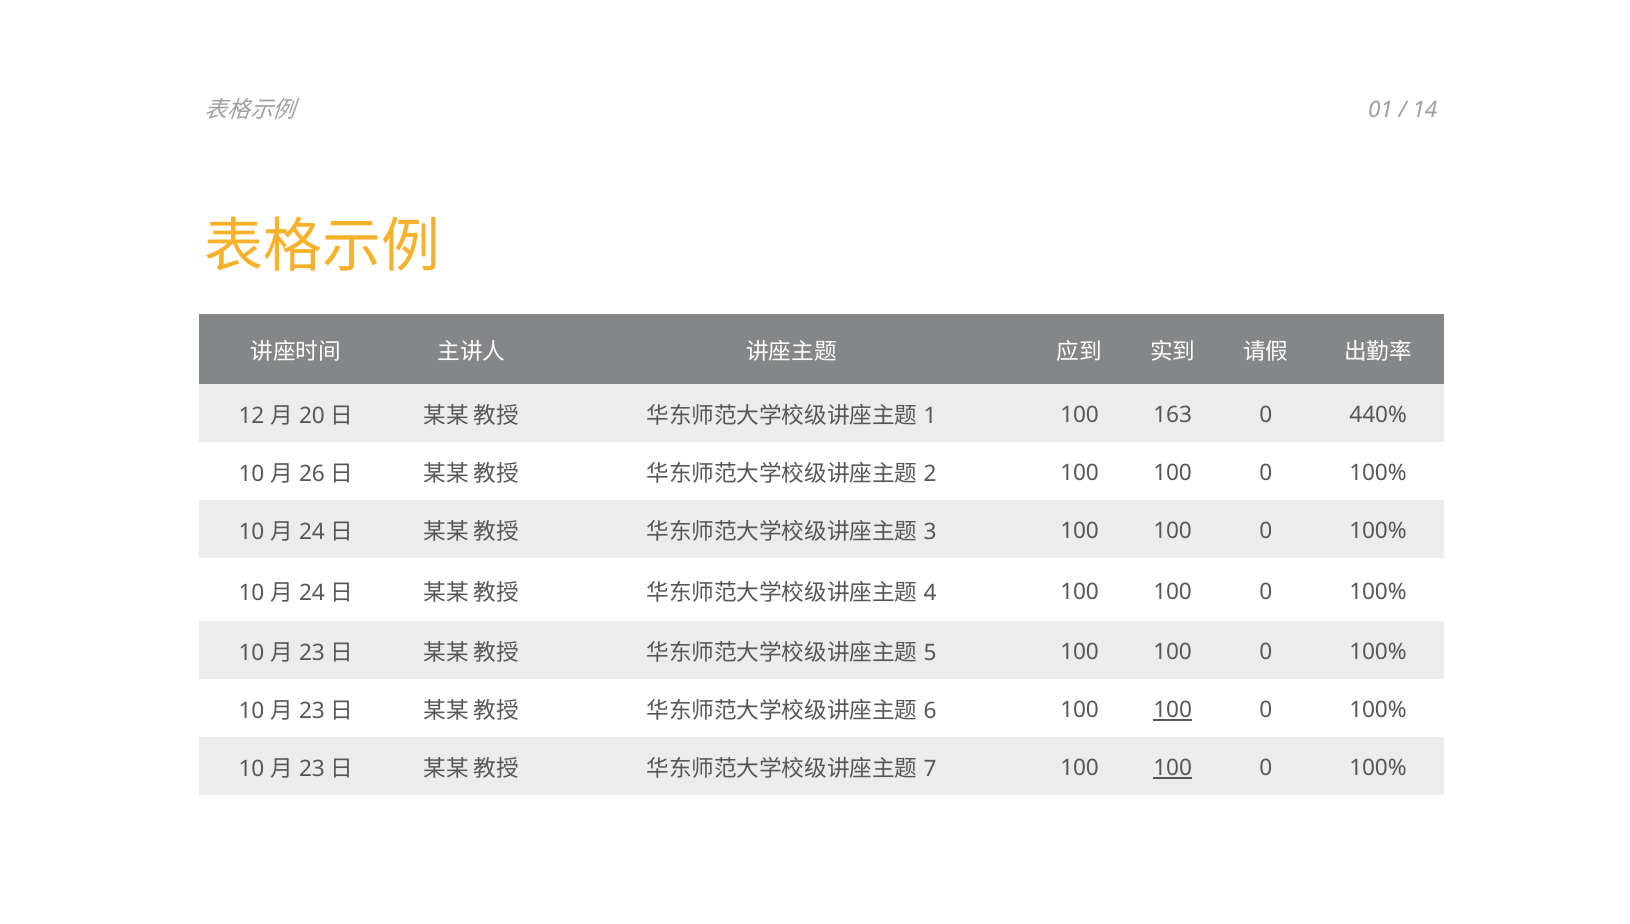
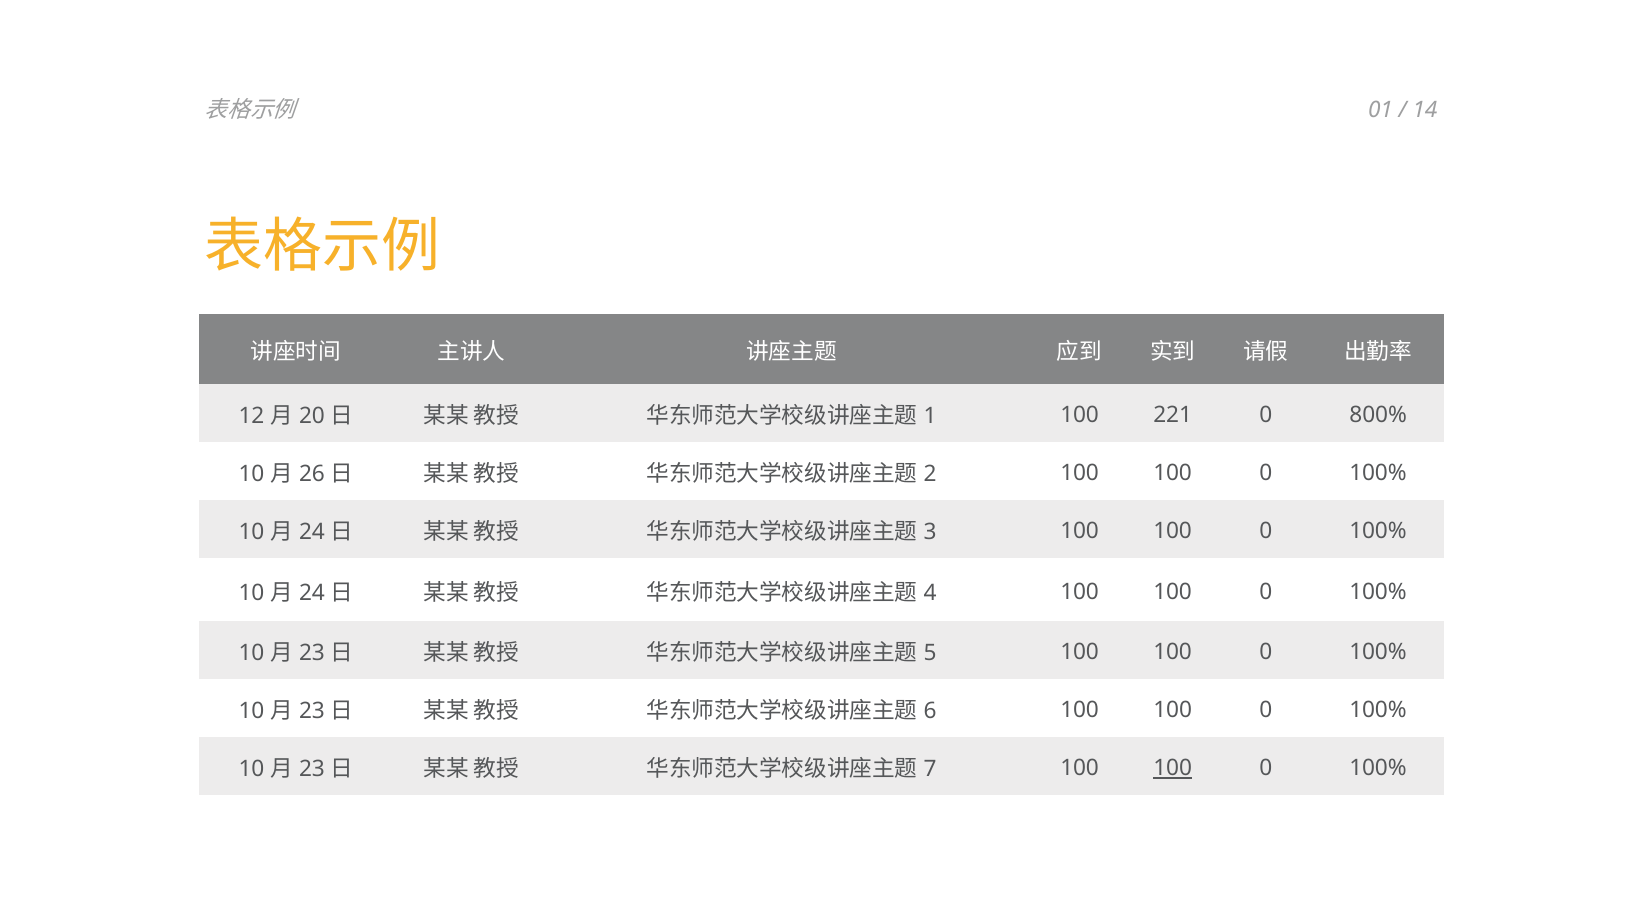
163: 163 -> 221 (1173, 415)
440%: 440% -> 800% (1378, 415)
100 underline: present -> none (1173, 710)
